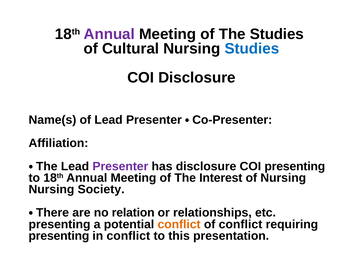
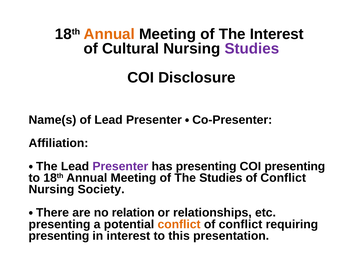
Annual colour: purple -> orange (109, 34)
The Studies: Studies -> Interest (277, 34)
Studies colour: blue -> purple (252, 49)
has disclosure: disclosure -> presenting (206, 166)
The Interest: Interest -> Studies (221, 178)
Nursing: Nursing -> Conflict (283, 178)
in conflict: conflict -> interest (128, 236)
